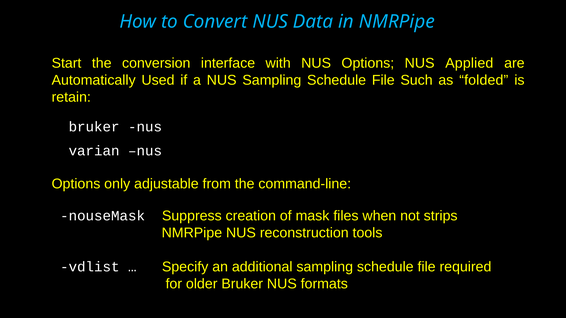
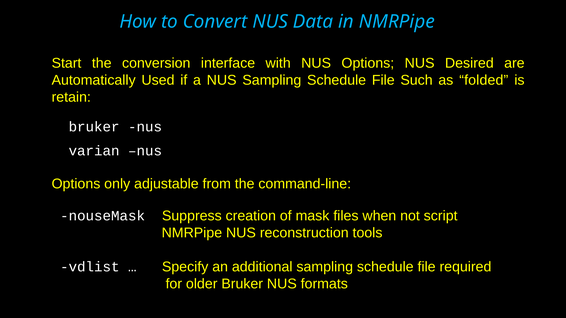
Applied: Applied -> Desired (469, 63)
strips: strips -> script (441, 216)
